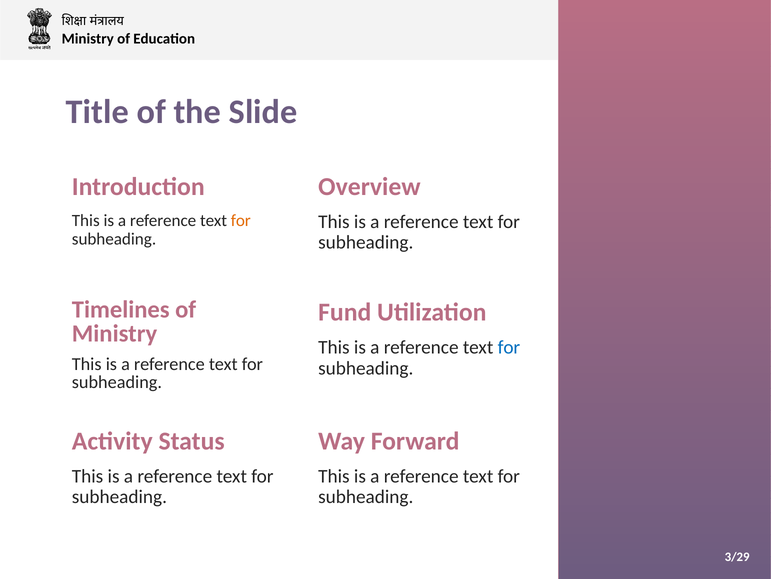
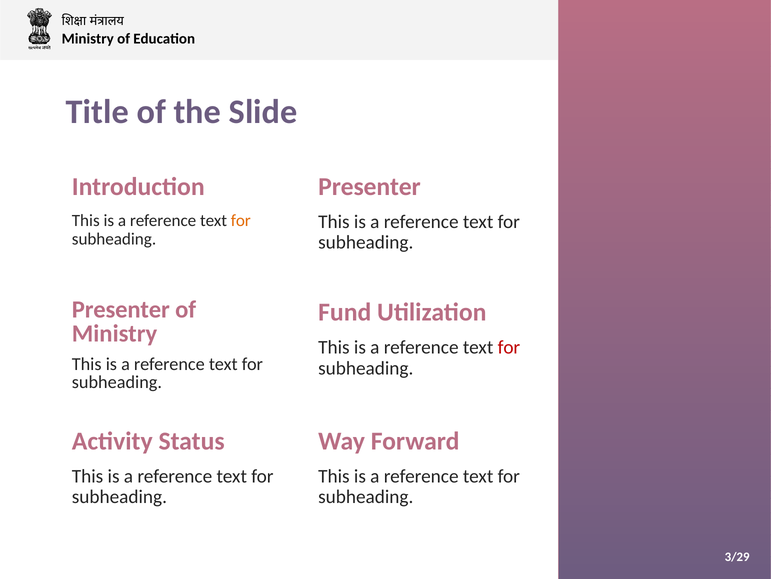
Overview: Overview -> Presenter (369, 186)
Timelines: Timelines -> Presenter (121, 309)
for colour: blue -> red (509, 347)
